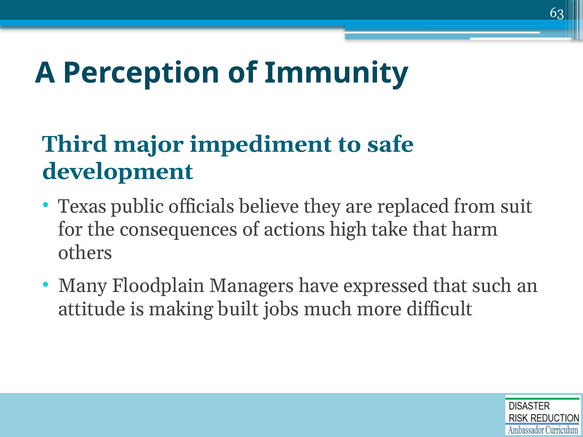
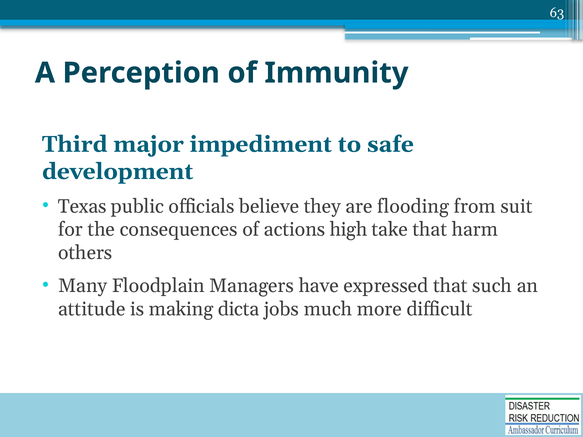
replaced: replaced -> flooding (413, 206)
built: built -> dicta (239, 309)
